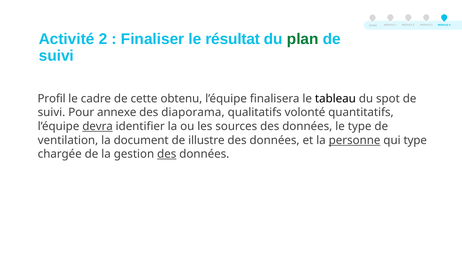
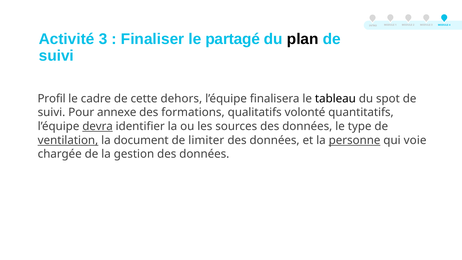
Activité 2: 2 -> 3 (103, 39)
résultat: résultat -> partagé (233, 39)
plan colour: green -> black (303, 39)
obtenu: obtenu -> dehors (181, 99)
diaporama: diaporama -> formations (193, 112)
ventilation underline: none -> present (68, 140)
illustre: illustre -> limiter (206, 140)
qui type: type -> voie (415, 140)
des underline: present -> none (167, 154)
